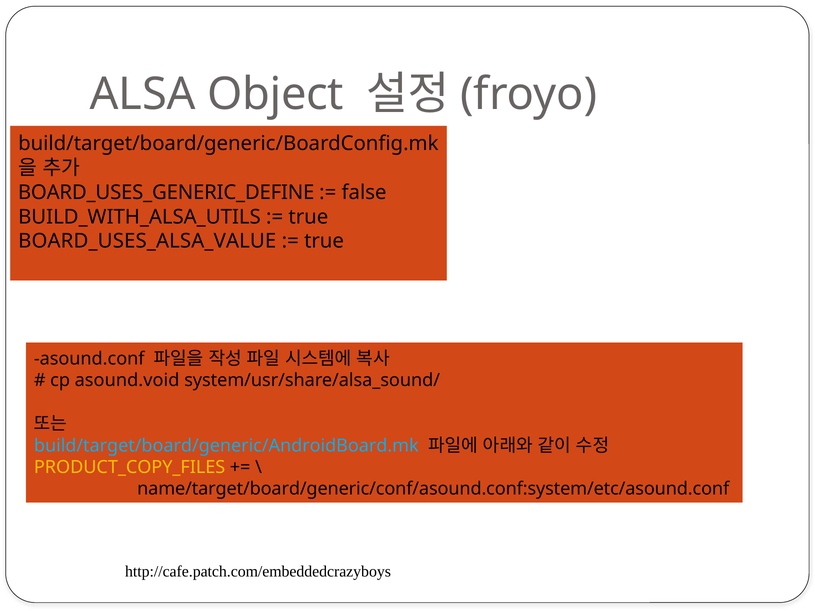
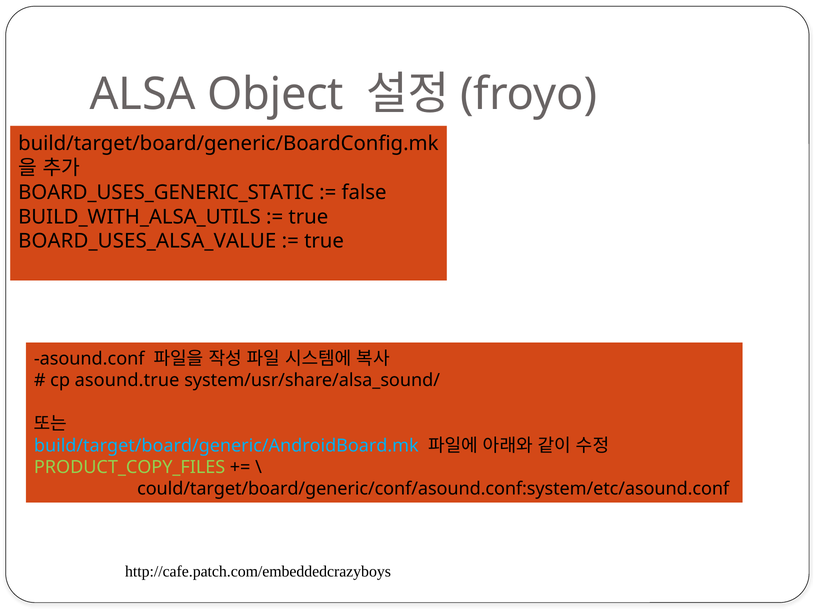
BOARD_USES_GENERIC_DEFINE: BOARD_USES_GENERIC_DEFINE -> BOARD_USES_GENERIC_STATIC (166, 192)
asound.void: asound.void -> asound.true (127, 381)
PRODUCT_COPY_FILES colour: yellow -> light green (130, 467)
name/target/board/generic/conf/asound.conf:system/etc/asound.conf: name/target/board/generic/conf/asound.conf:system/etc/asound.conf -> could/target/board/generic/conf/asound.conf:system/etc/asound.conf (433, 489)
